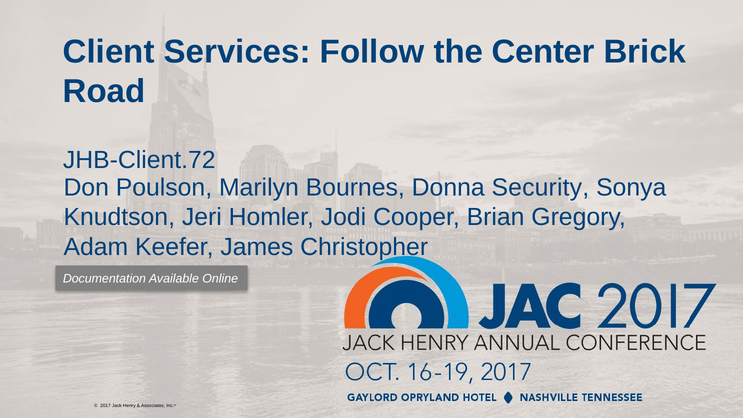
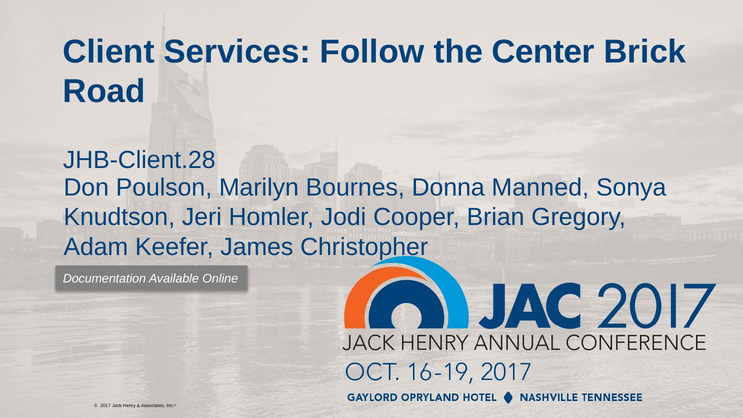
JHB-Client.72: JHB-Client.72 -> JHB-Client.28 (139, 160)
Security: Security -> Manned (540, 188)
